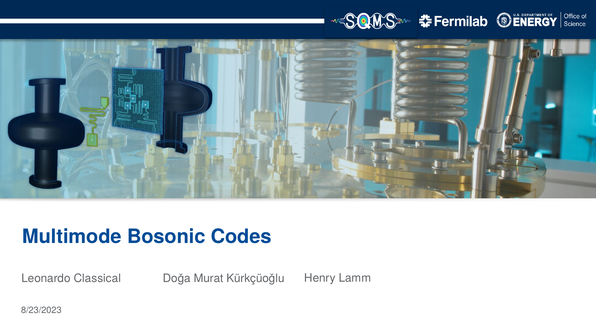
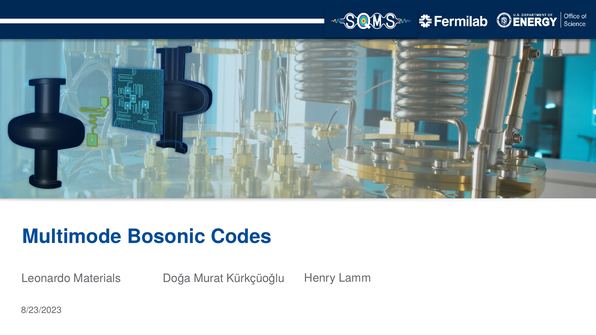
Classical: Classical -> Materials (97, 279)
